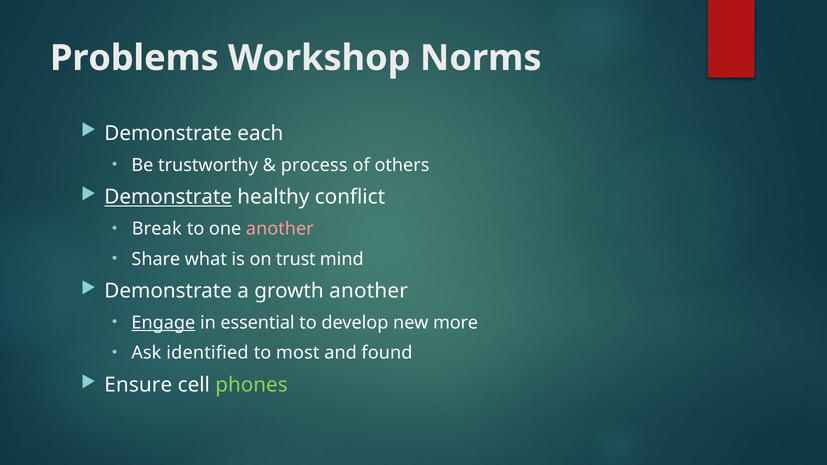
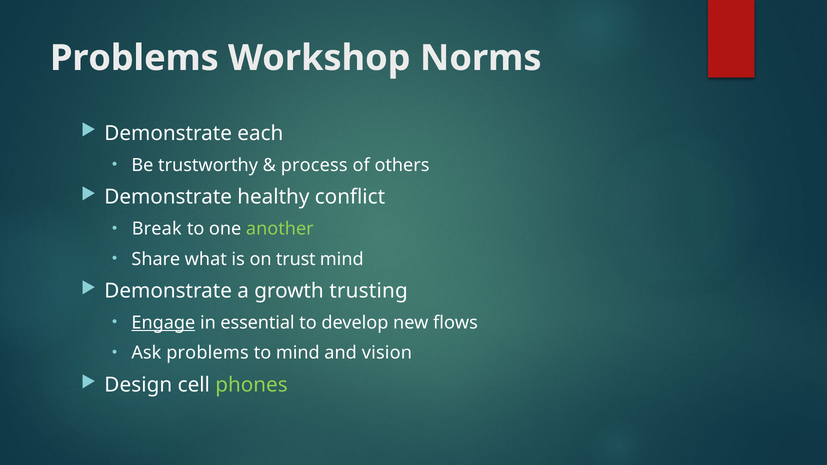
Demonstrate underline: present -> none (168, 197)
another colour: pink -> light green (280, 229)
growth another: another -> trusting (369, 291)
more: more -> flows (455, 323)
Ask identified: identified -> problems (207, 353)
to most: most -> mind (298, 353)
found: found -> vision (387, 353)
Ensure: Ensure -> Design (138, 385)
